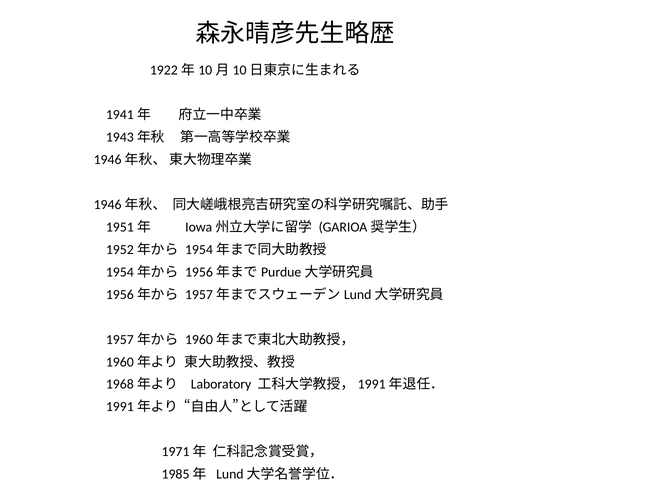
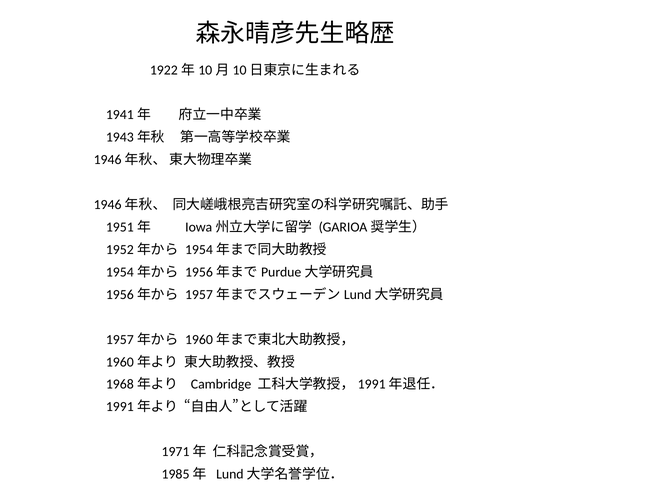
Laboratory: Laboratory -> Cambridge (221, 385)
